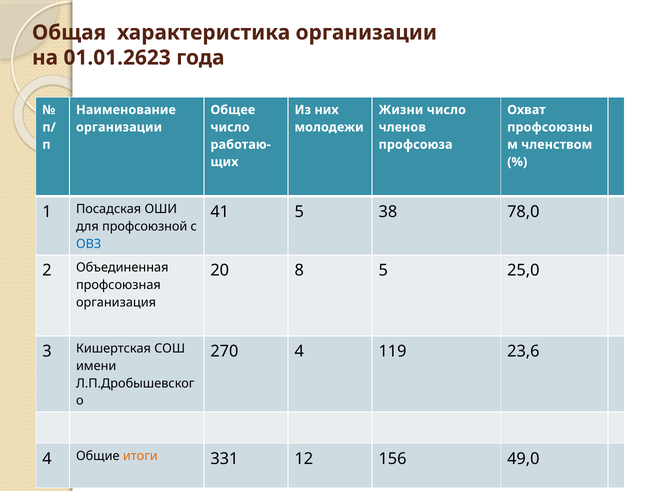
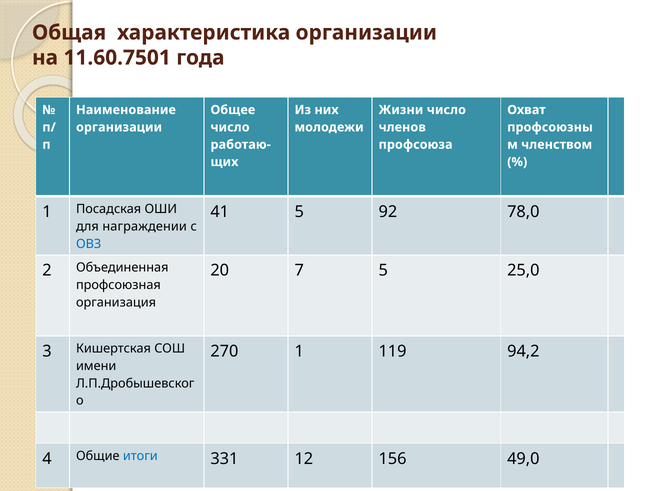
01.01.2623: 01.01.2623 -> 11.60.7501 (117, 58)
38: 38 -> 92 (388, 212)
профсоюзной: профсоюзной -> награждении (145, 226)
8: 8 -> 7 (299, 270)
270 4: 4 -> 1 (299, 351)
23,6: 23,6 -> 94,2 (523, 351)
итоги colour: orange -> blue (140, 456)
